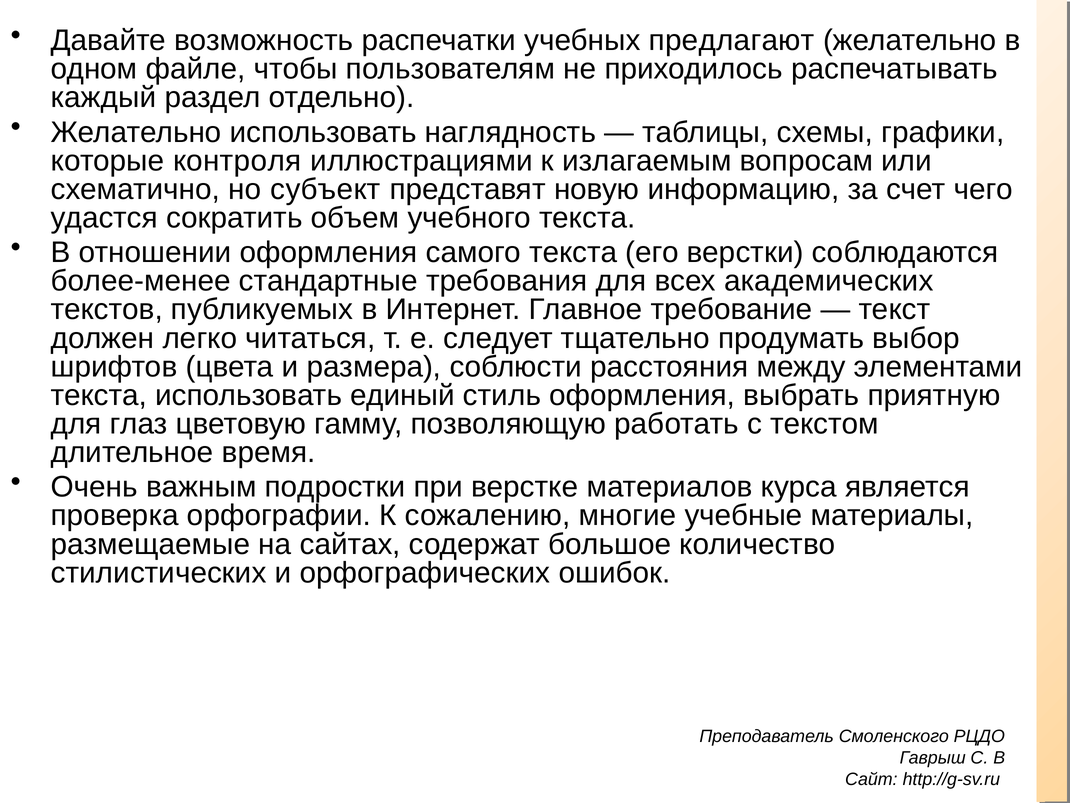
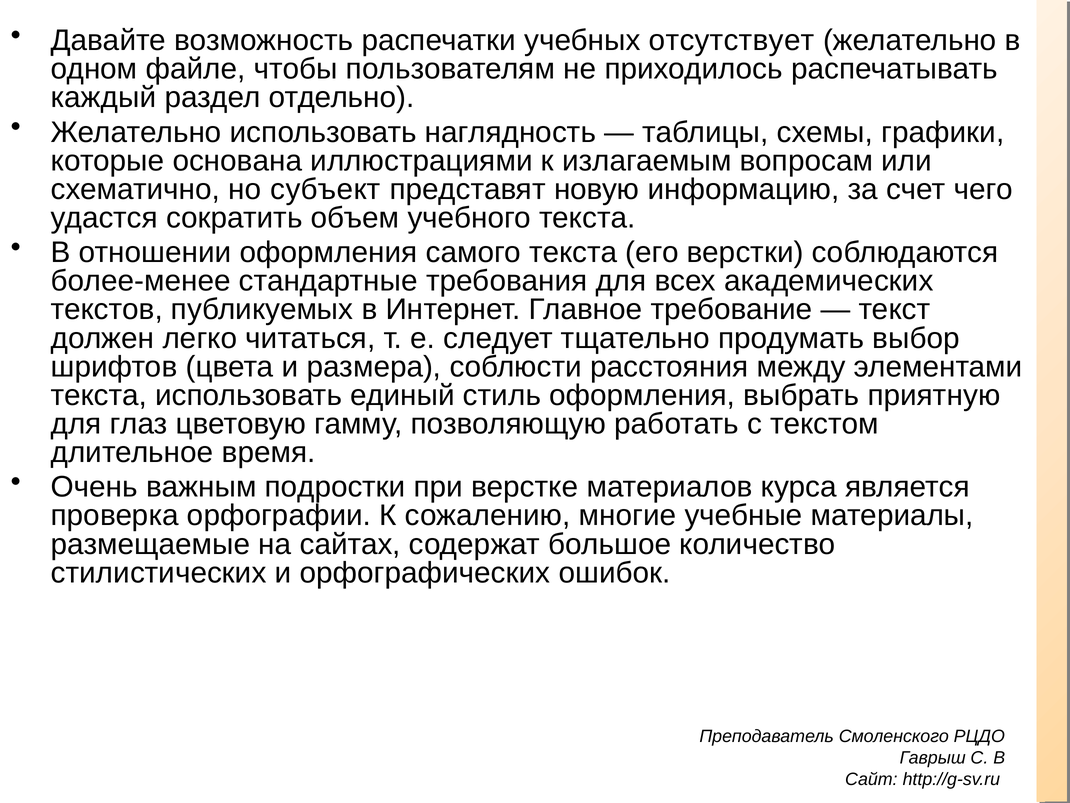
предлагают: предлагают -> отсутствует (732, 40)
контроля: контроля -> основана (237, 161)
